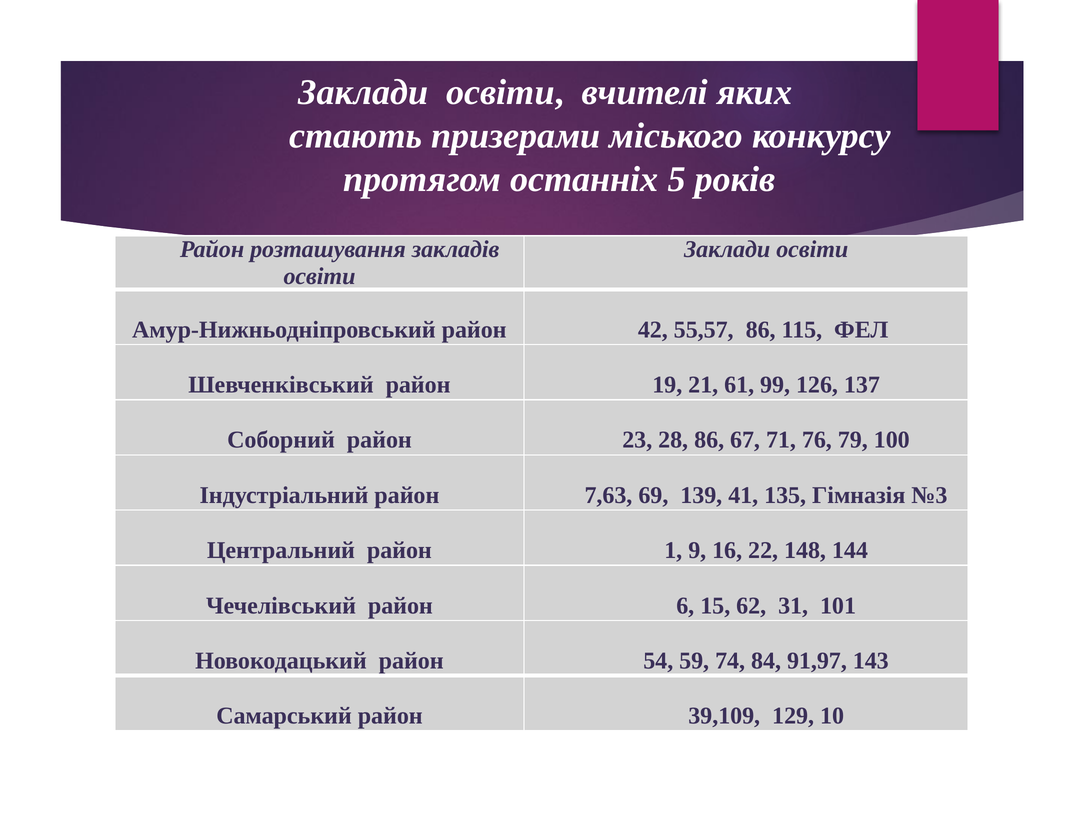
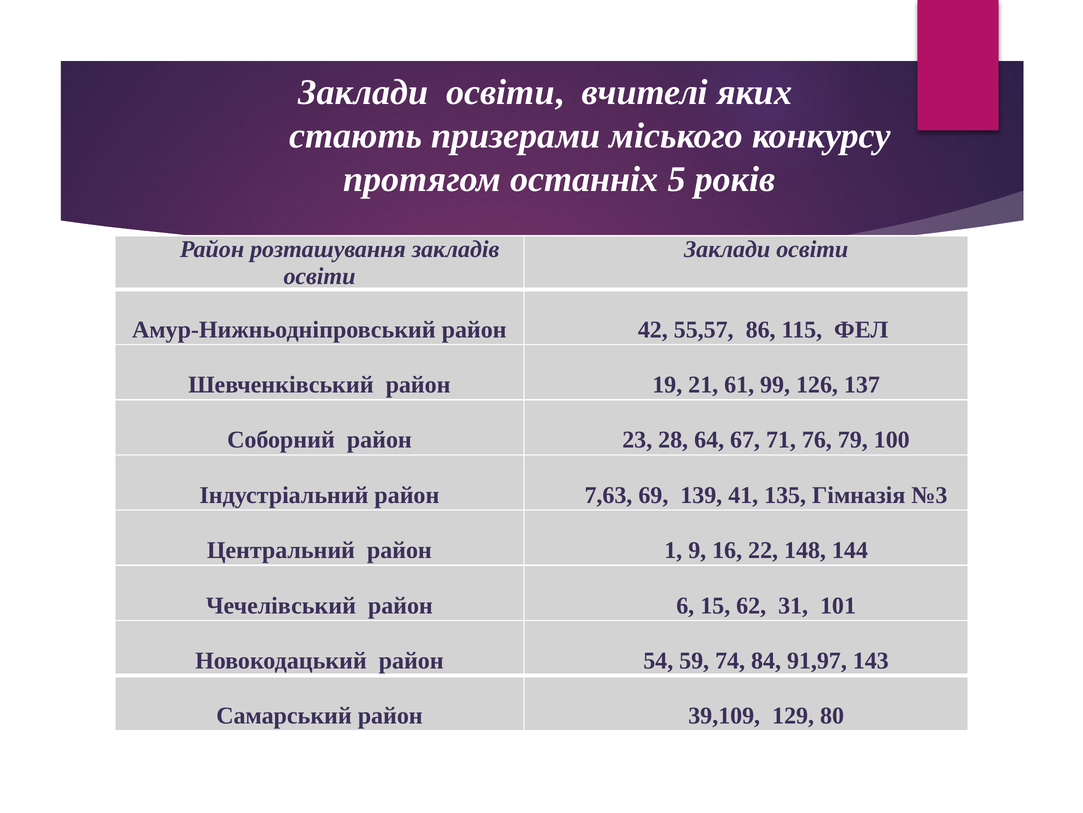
28 86: 86 -> 64 (709, 440)
10: 10 -> 80 (832, 715)
